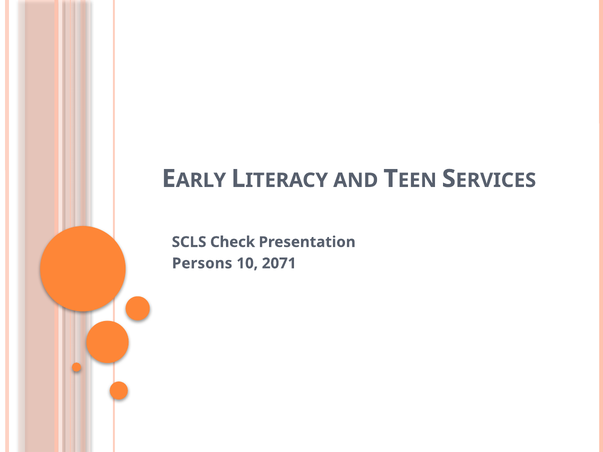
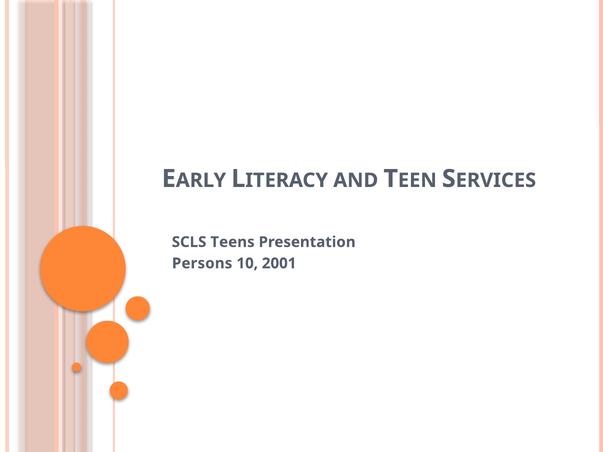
Check: Check -> Teens (232, 242)
2071: 2071 -> 2001 (279, 264)
